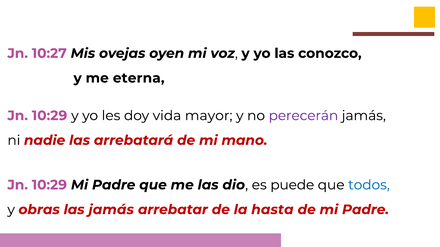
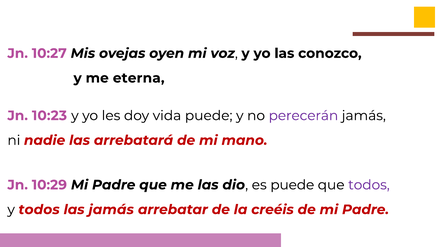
10:29: 10:29 -> 10:23 (49, 116)
vida mayor: mayor -> puede (209, 116)
todos colour: blue -> purple (369, 185)
y obras: obras -> todos (39, 210)
hasta: hasta -> creéis (272, 210)
